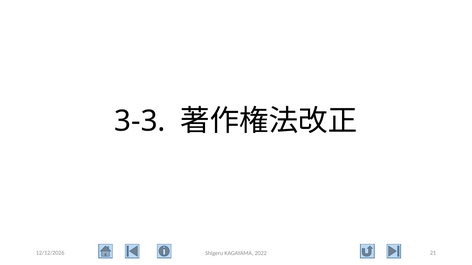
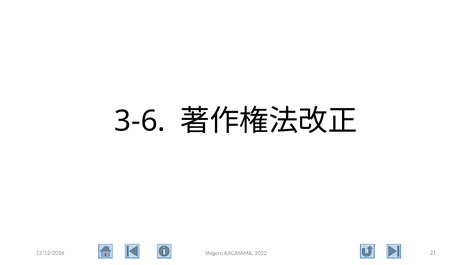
3-3: 3-3 -> 3-6 (140, 121)
